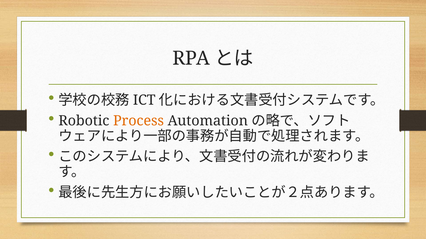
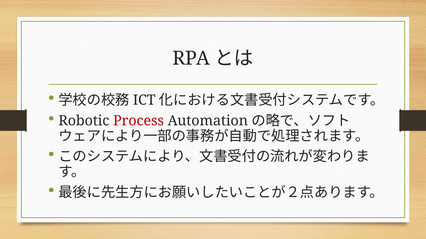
Process colour: orange -> red (139, 121)
